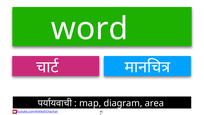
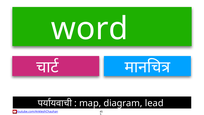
area: area -> lead (154, 103)
